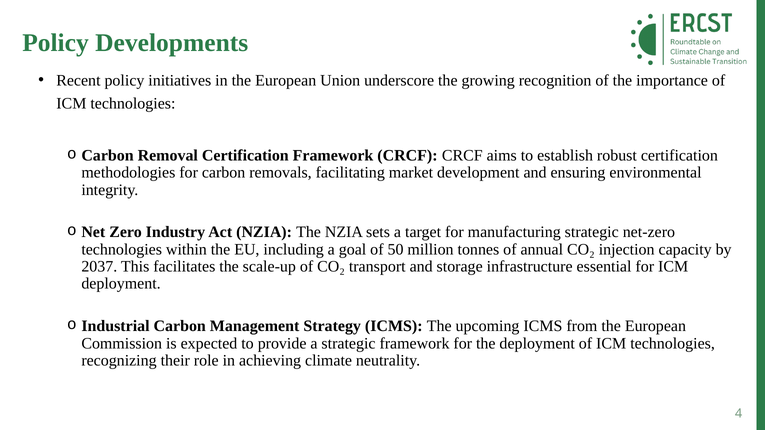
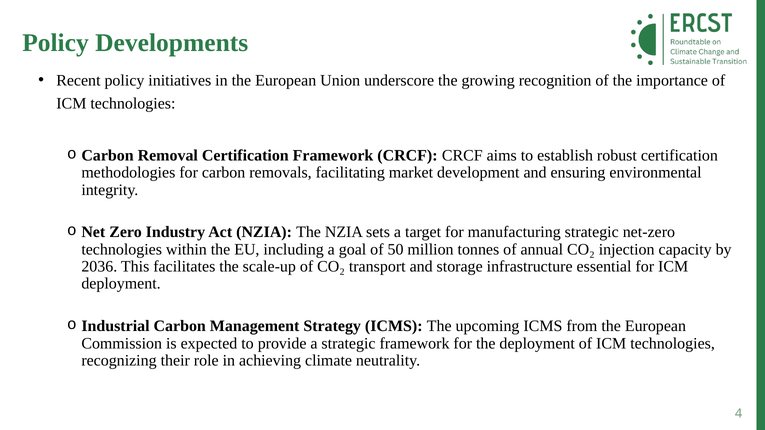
2037: 2037 -> 2036 (99, 267)
